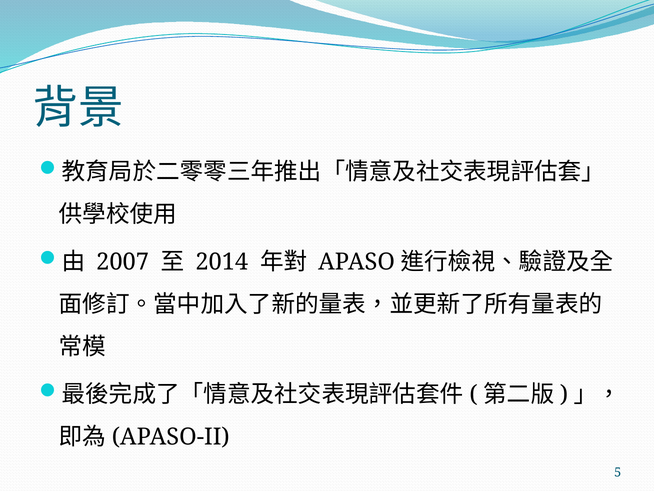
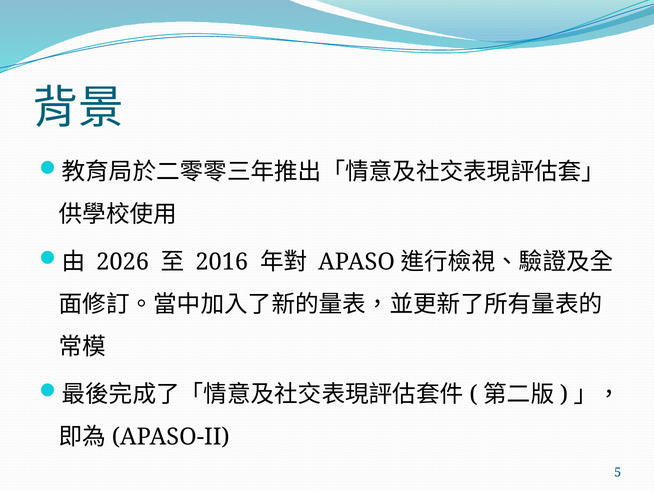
2007: 2007 -> 2026 (123, 262)
2014: 2014 -> 2016 (222, 262)
